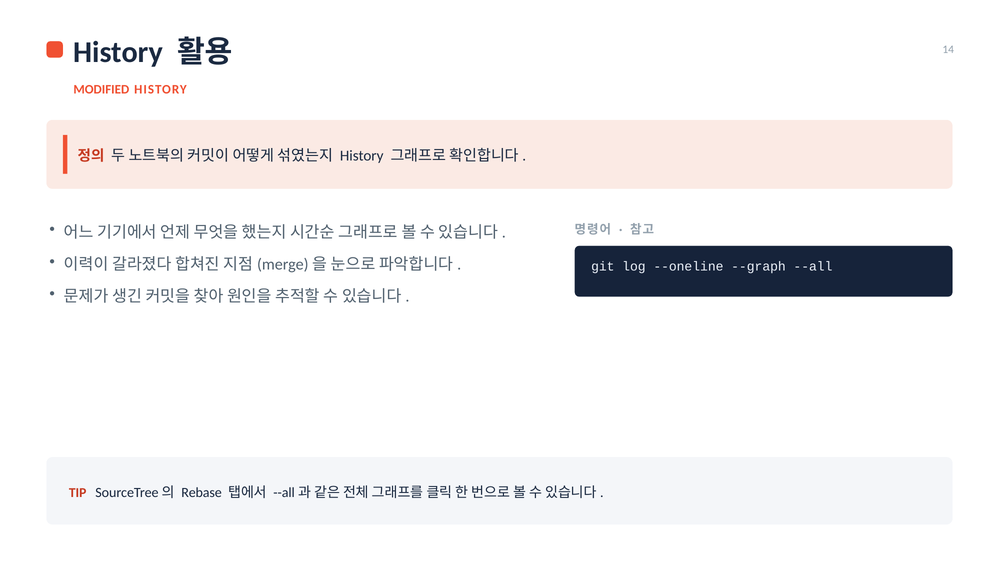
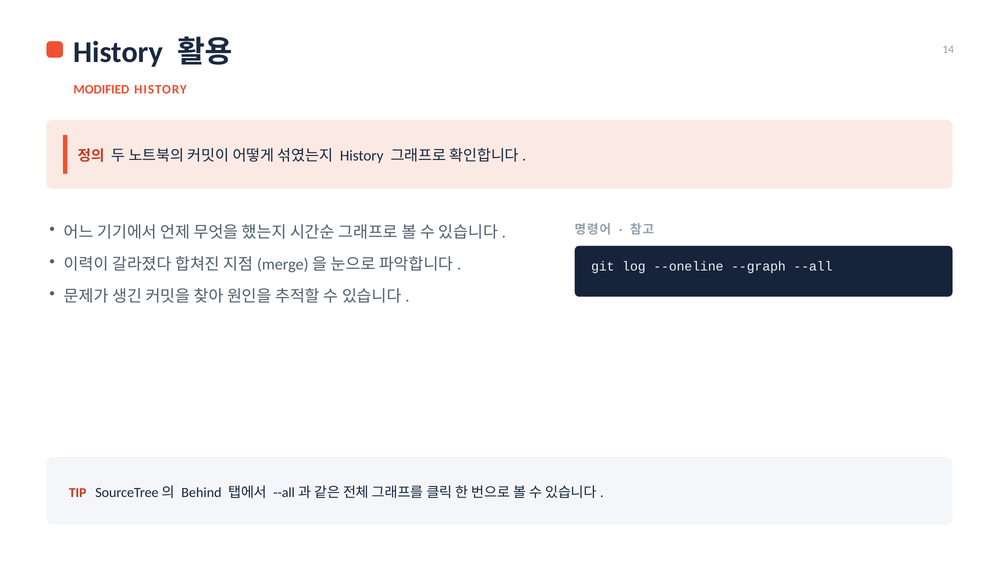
Rebase: Rebase -> Behind (201, 493)
